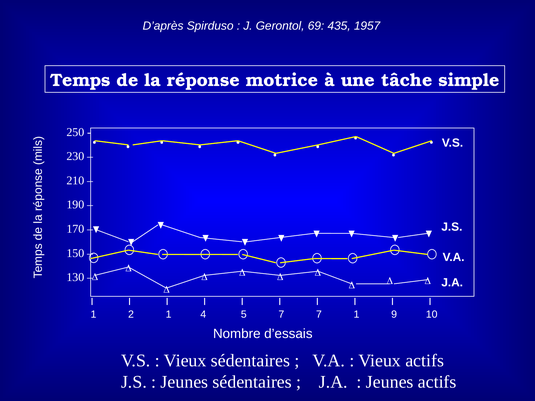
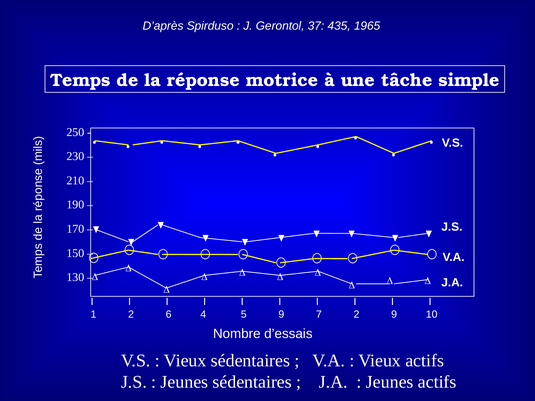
69: 69 -> 37 (316, 26)
1957: 1957 -> 1965 (367, 26)
2 1: 1 -> 6 (169, 315)
5 7: 7 -> 9 (281, 315)
7 1: 1 -> 2 (357, 315)
